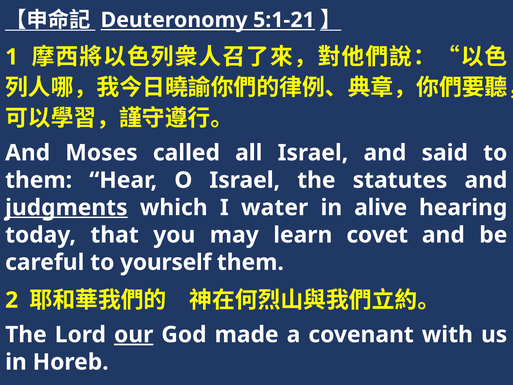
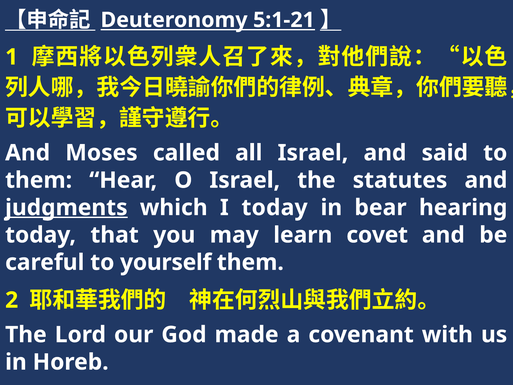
I water: water -> today (275, 207)
alive: alive -> bear (381, 207)
our underline: present -> none (134, 334)
